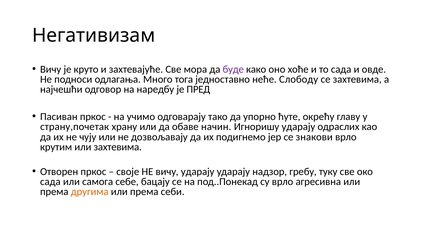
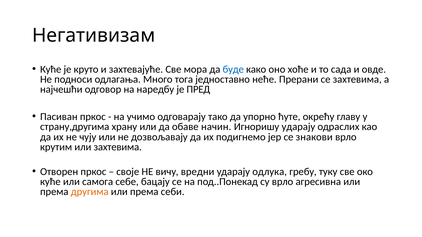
Вичу: Вичу -> Куће (51, 69)
буде colour: purple -> blue (233, 69)
Слободу: Слободу -> Прерани (299, 80)
страну,почетак: страну,почетак -> страну,другима (75, 127)
вичу ударају: ударају -> вредни (198, 172)
надзор: надзор -> одлука (270, 172)
сада: сада -> куће (50, 182)
